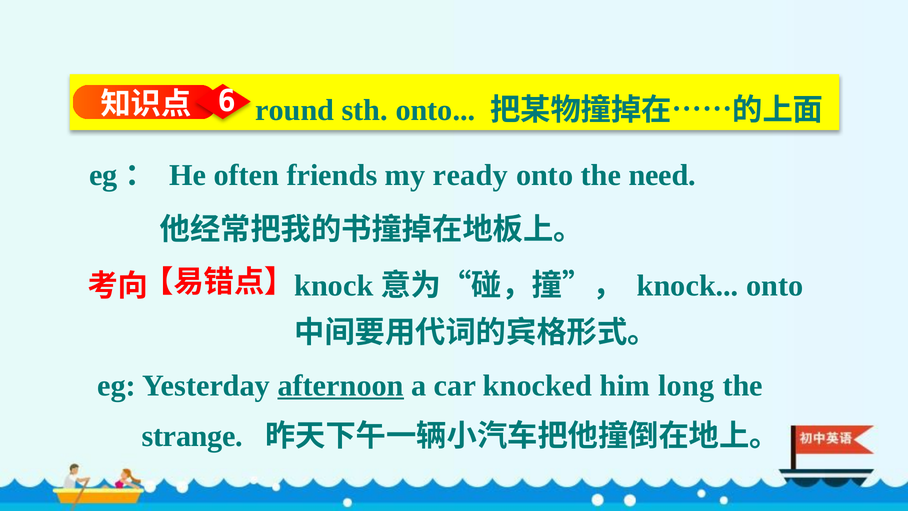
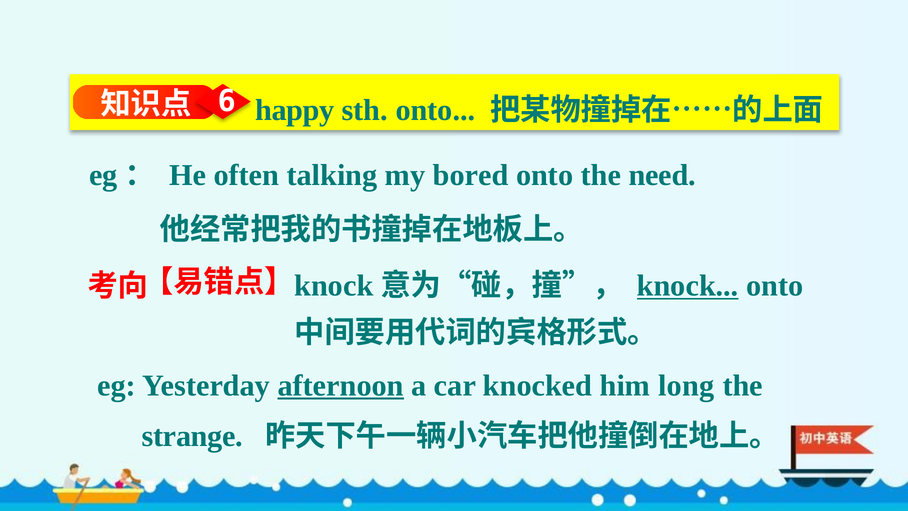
round: round -> happy (295, 110)
friends: friends -> talking (332, 175)
ready: ready -> bored (471, 175)
knock underline: none -> present (688, 286)
